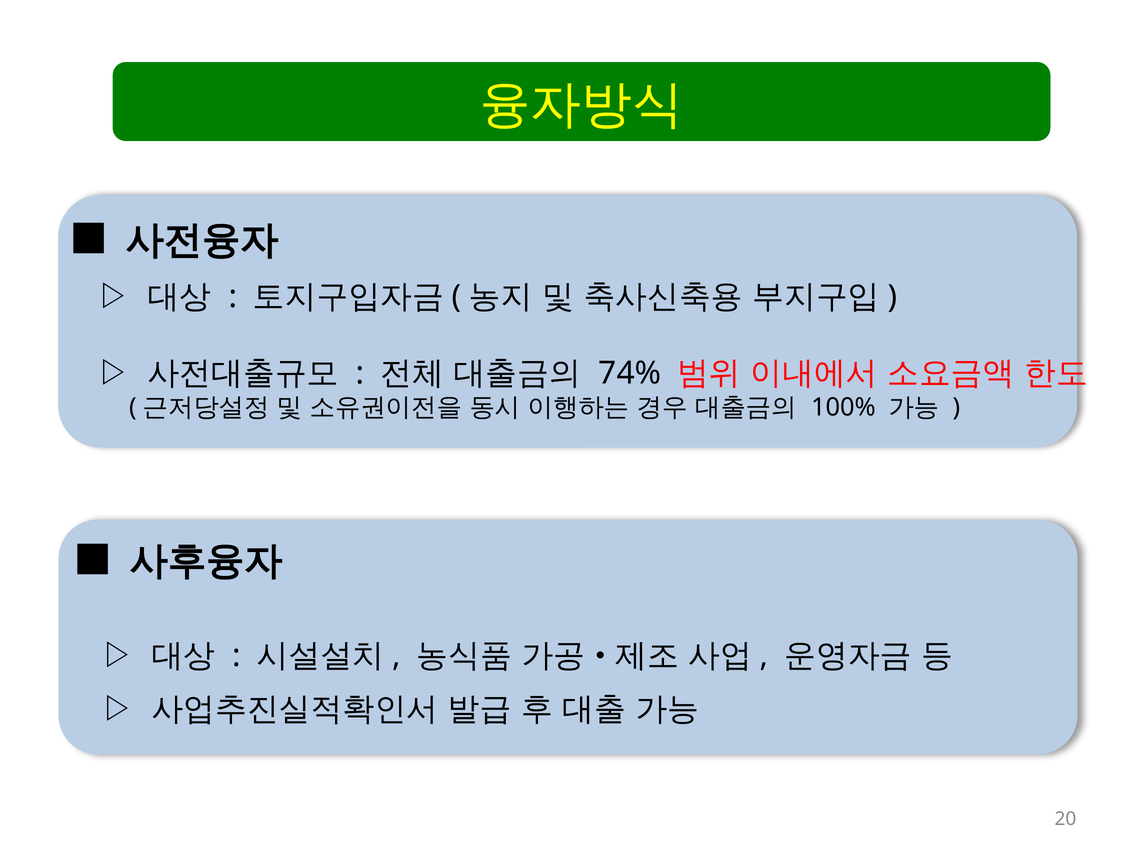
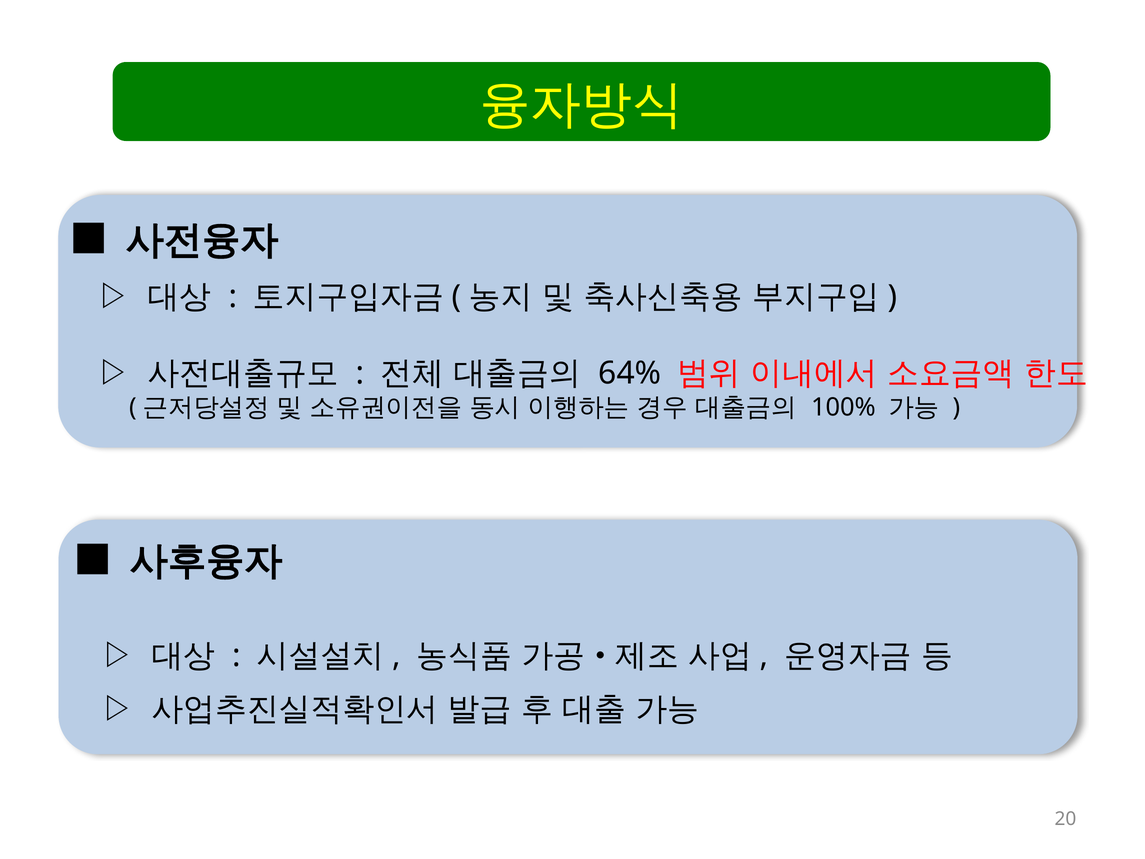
74%: 74% -> 64% (630, 373)
